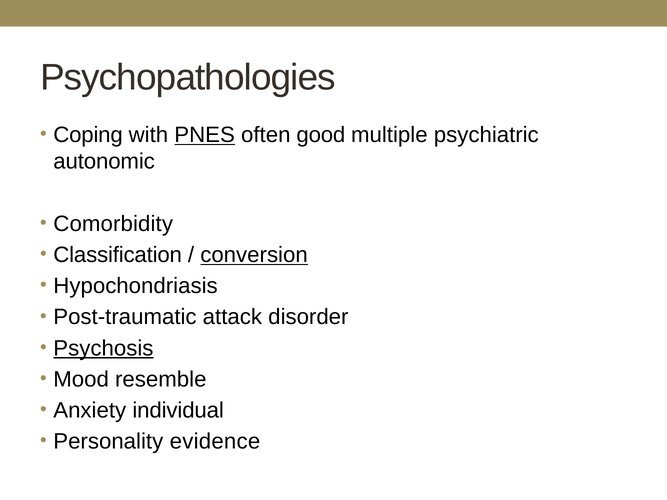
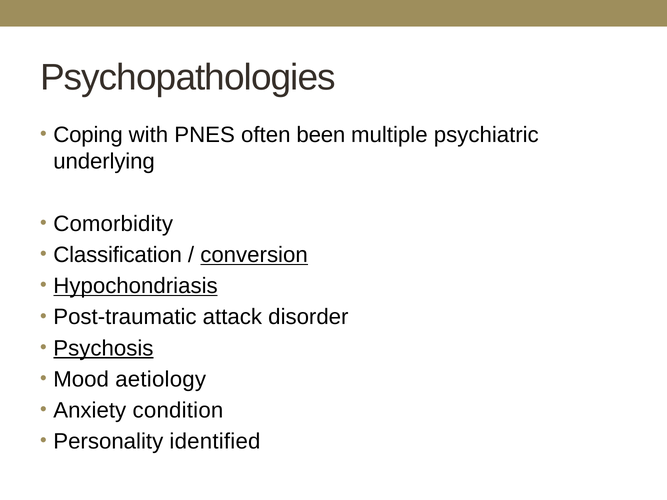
PNES underline: present -> none (205, 135)
good: good -> been (321, 135)
autonomic: autonomic -> underlying (104, 162)
Hypochondriasis underline: none -> present (136, 286)
resemble: resemble -> aetiology (161, 379)
individual: individual -> condition (178, 411)
evidence: evidence -> identified (215, 442)
